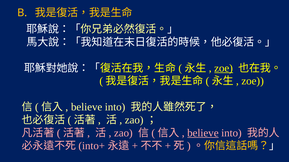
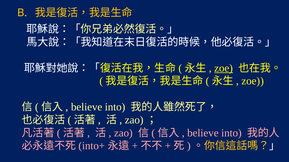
believe underline: present -> none (203, 133)
